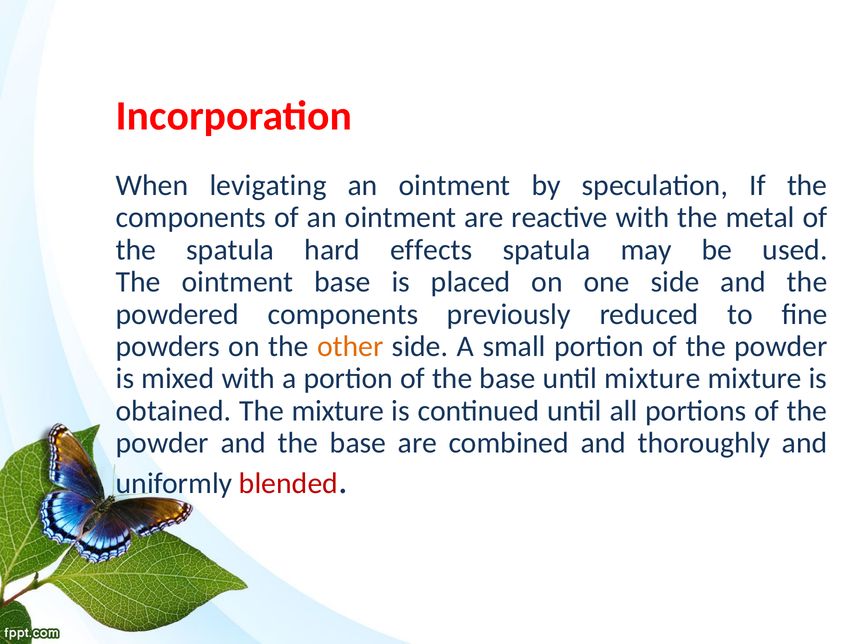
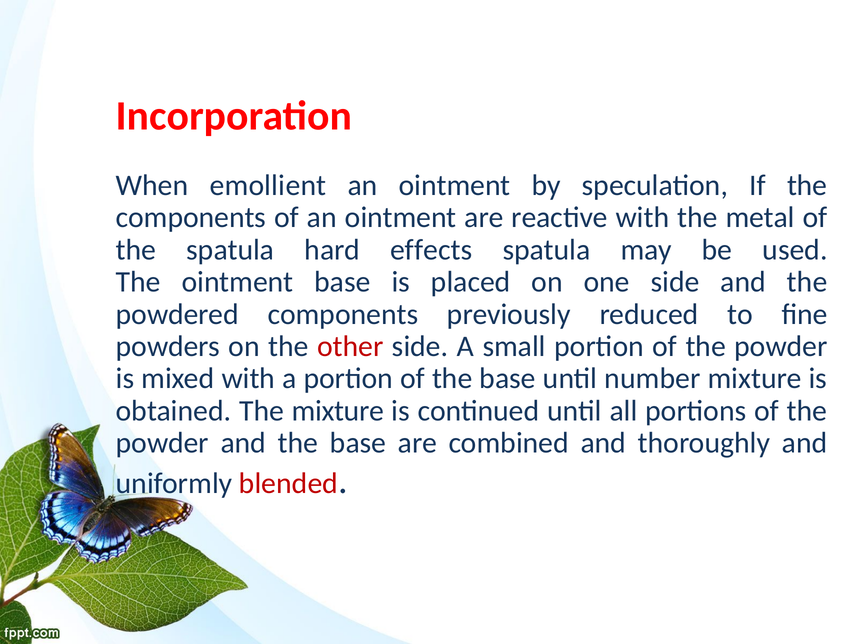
levigating: levigating -> emollient (268, 185)
other colour: orange -> red (350, 346)
until mixture: mixture -> number (652, 378)
